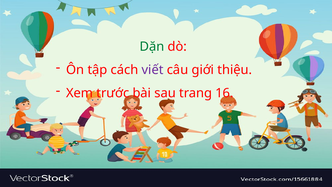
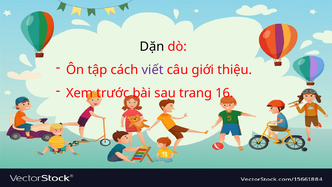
Dặn colour: green -> black (152, 46)
